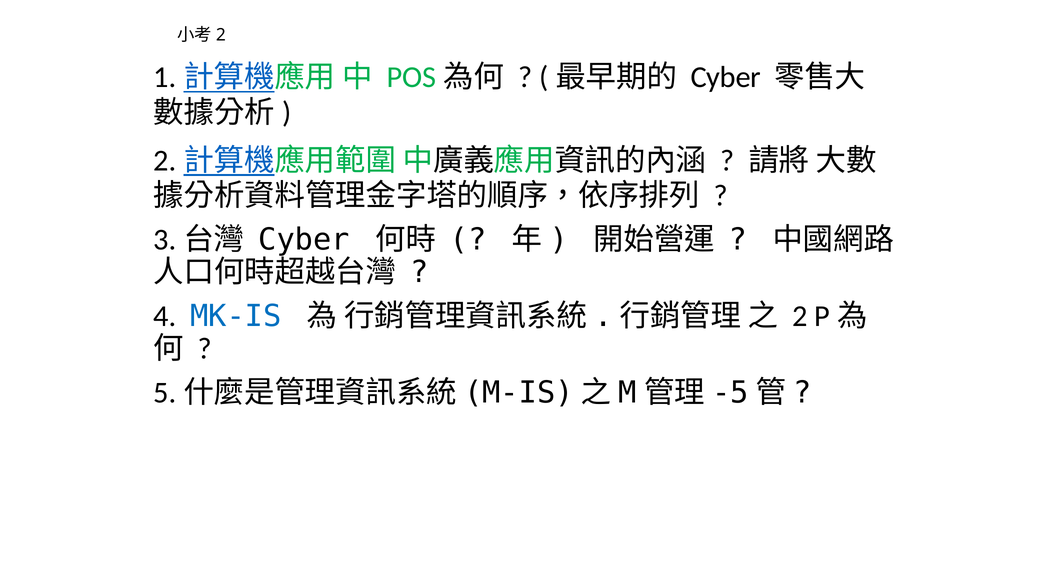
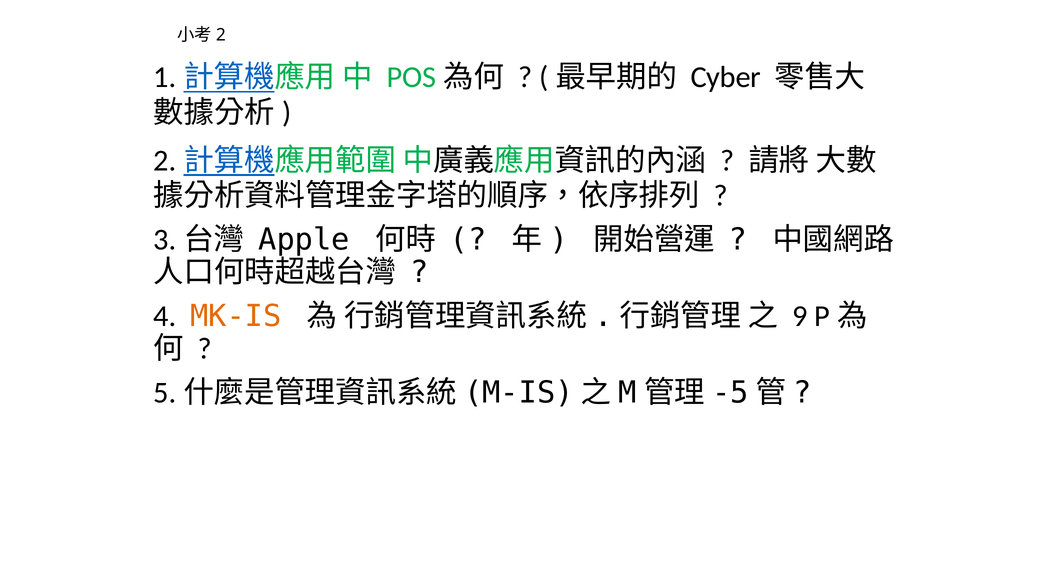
Cyber: Cyber -> Apple (304, 240)
MK-IS colour: blue -> orange (236, 316)
2: 2 -> 9 (800, 316)
